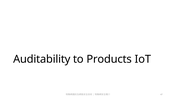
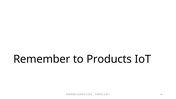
Auditability: Auditability -> Remember (42, 59)
